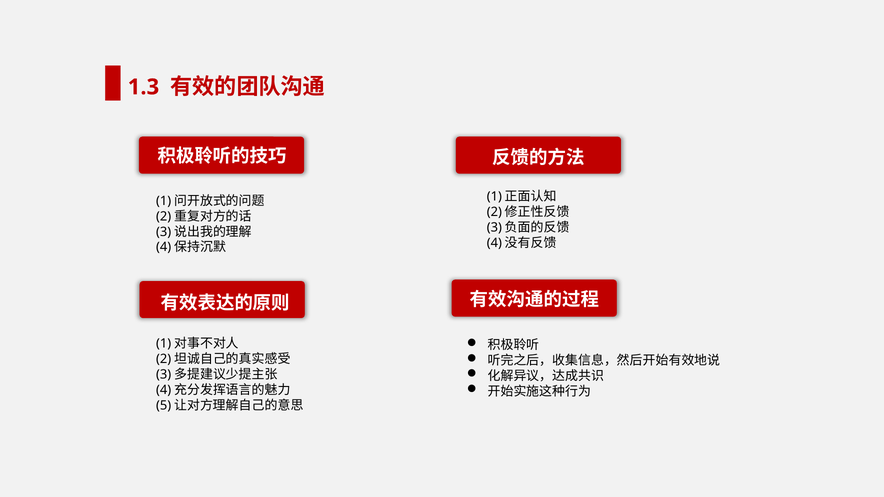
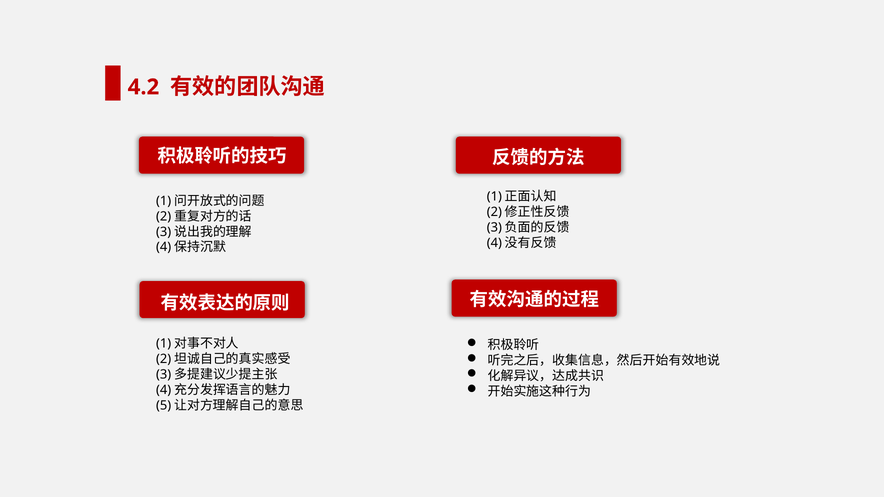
1.3: 1.3 -> 4.2 (143, 87)
